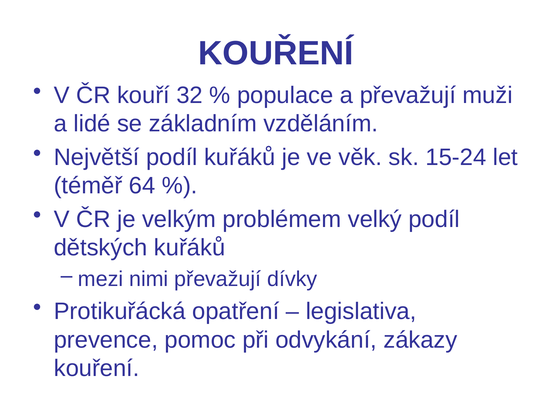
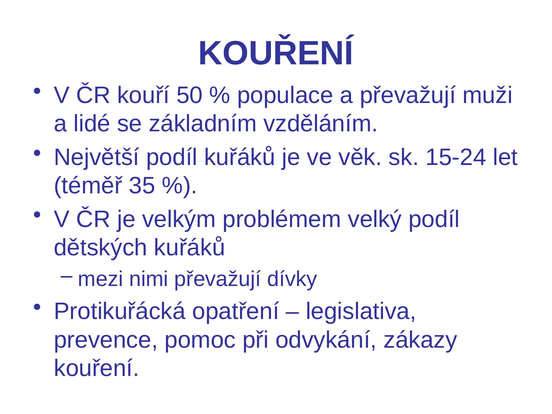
32: 32 -> 50 (190, 95)
64: 64 -> 35 (142, 186)
